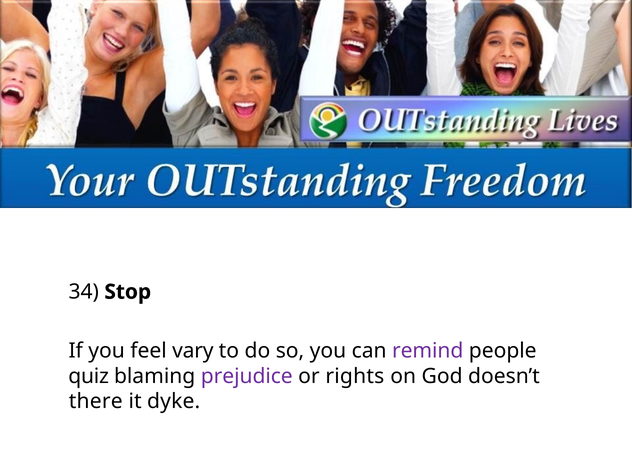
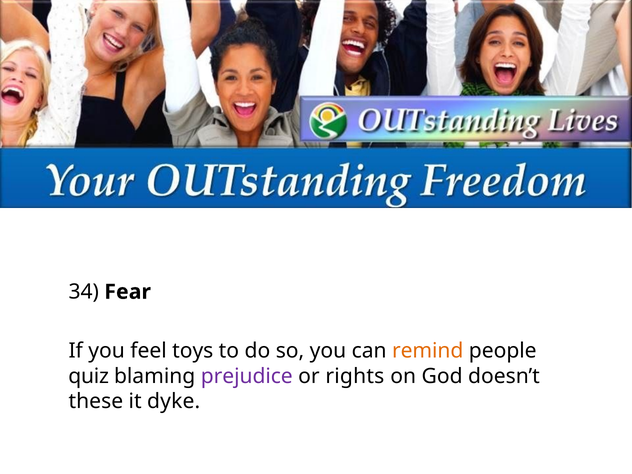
Stop: Stop -> Fear (128, 292)
vary: vary -> toys (193, 351)
remind colour: purple -> orange (428, 351)
there: there -> these (96, 401)
